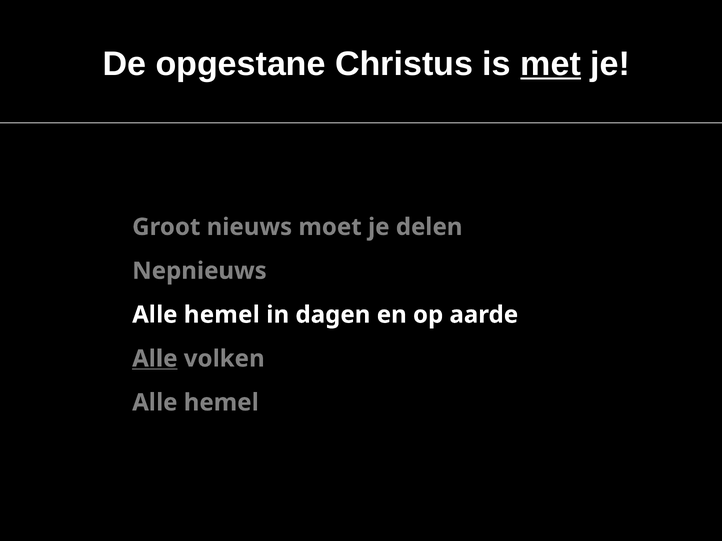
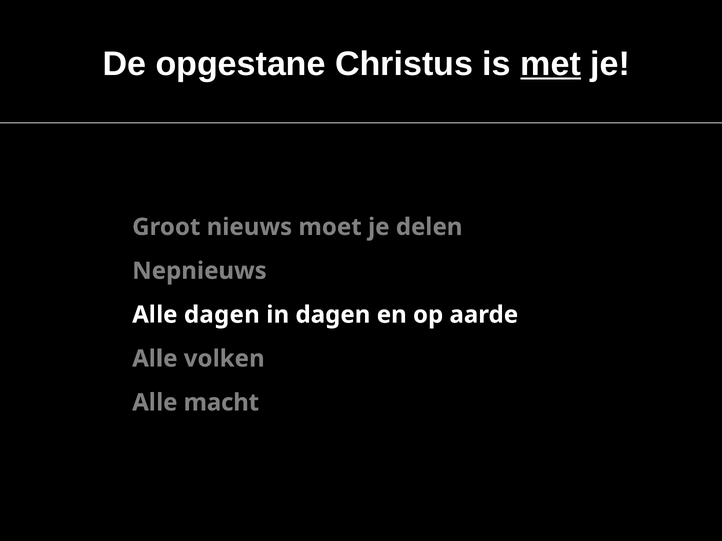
hemel: hemel -> dagen (222, 315)
Alle underline: present -> none (155, 359)
hemel: hemel -> macht (221, 403)
